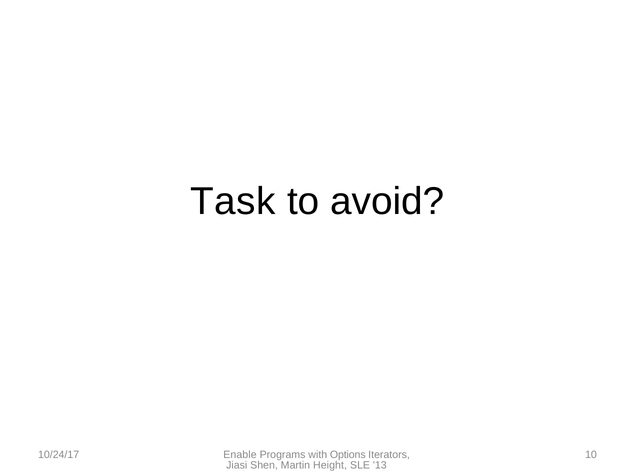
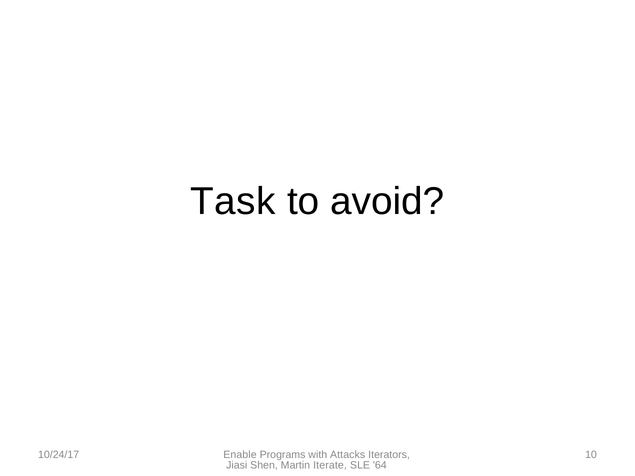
Options: Options -> Attacks (348, 455)
Height: Height -> Iterate (330, 465)
13: 13 -> 64 (380, 465)
